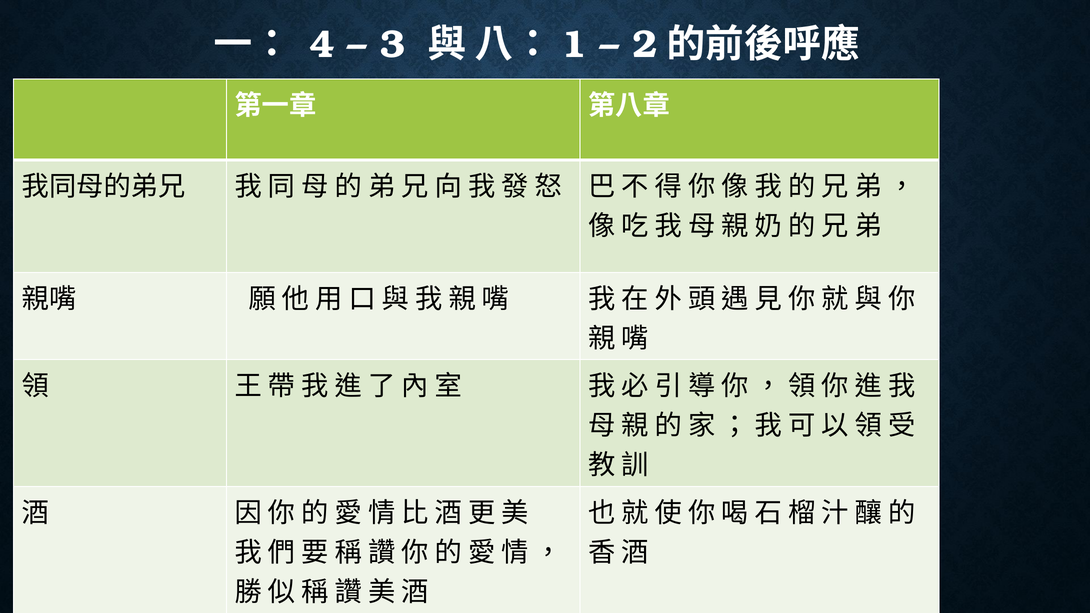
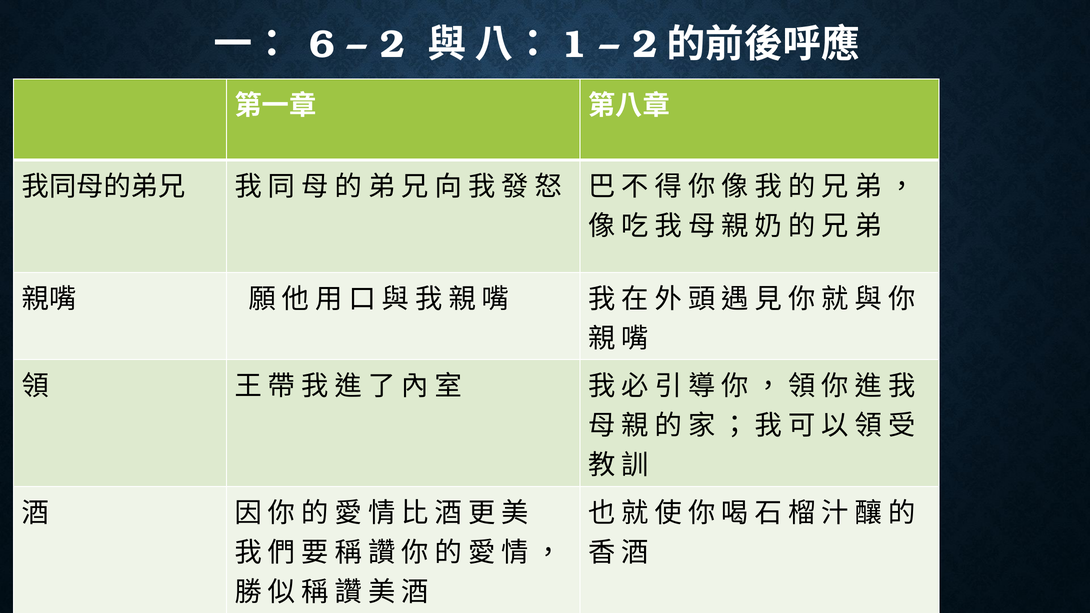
4: 4 -> 6 (322, 44)
3: 3 -> 2 (393, 44)
